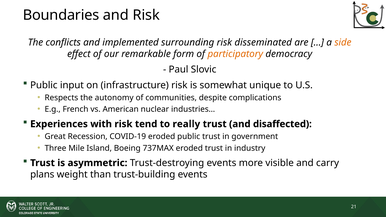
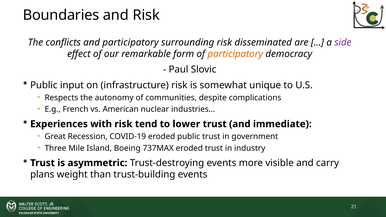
and implemented: implemented -> participatory (131, 42)
side colour: orange -> purple (343, 42)
really: really -> lower (186, 124)
disaffected: disaffected -> immediate (282, 124)
